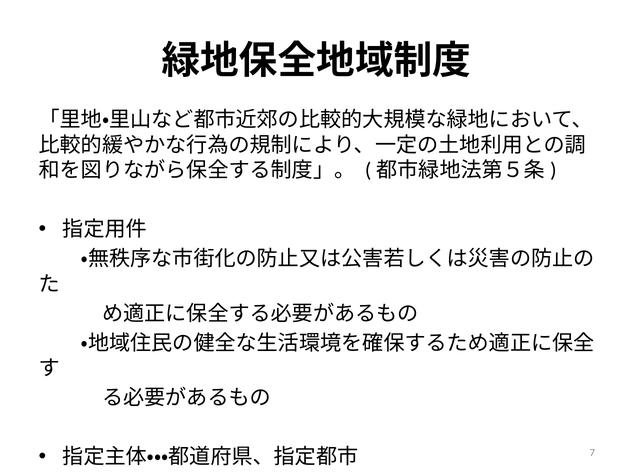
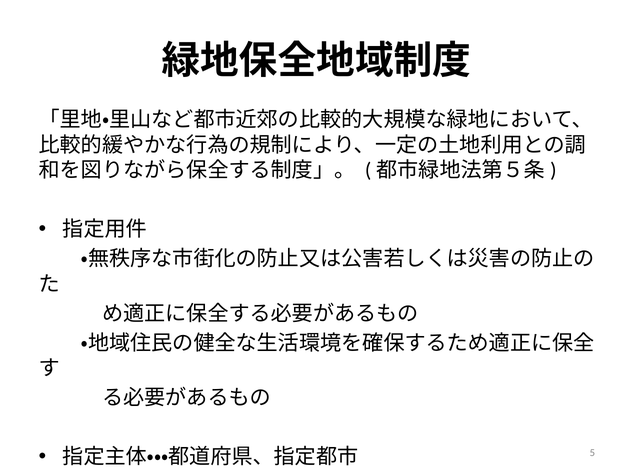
7: 7 -> 5 (592, 453)
